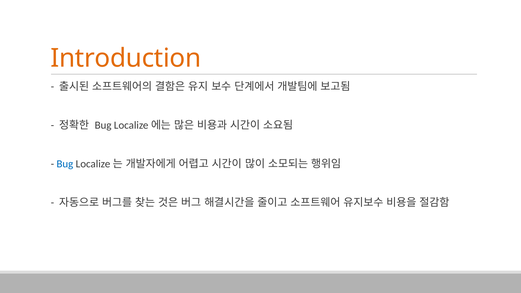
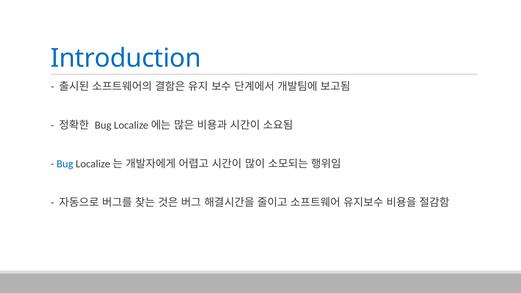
Introduction colour: orange -> blue (126, 58)
